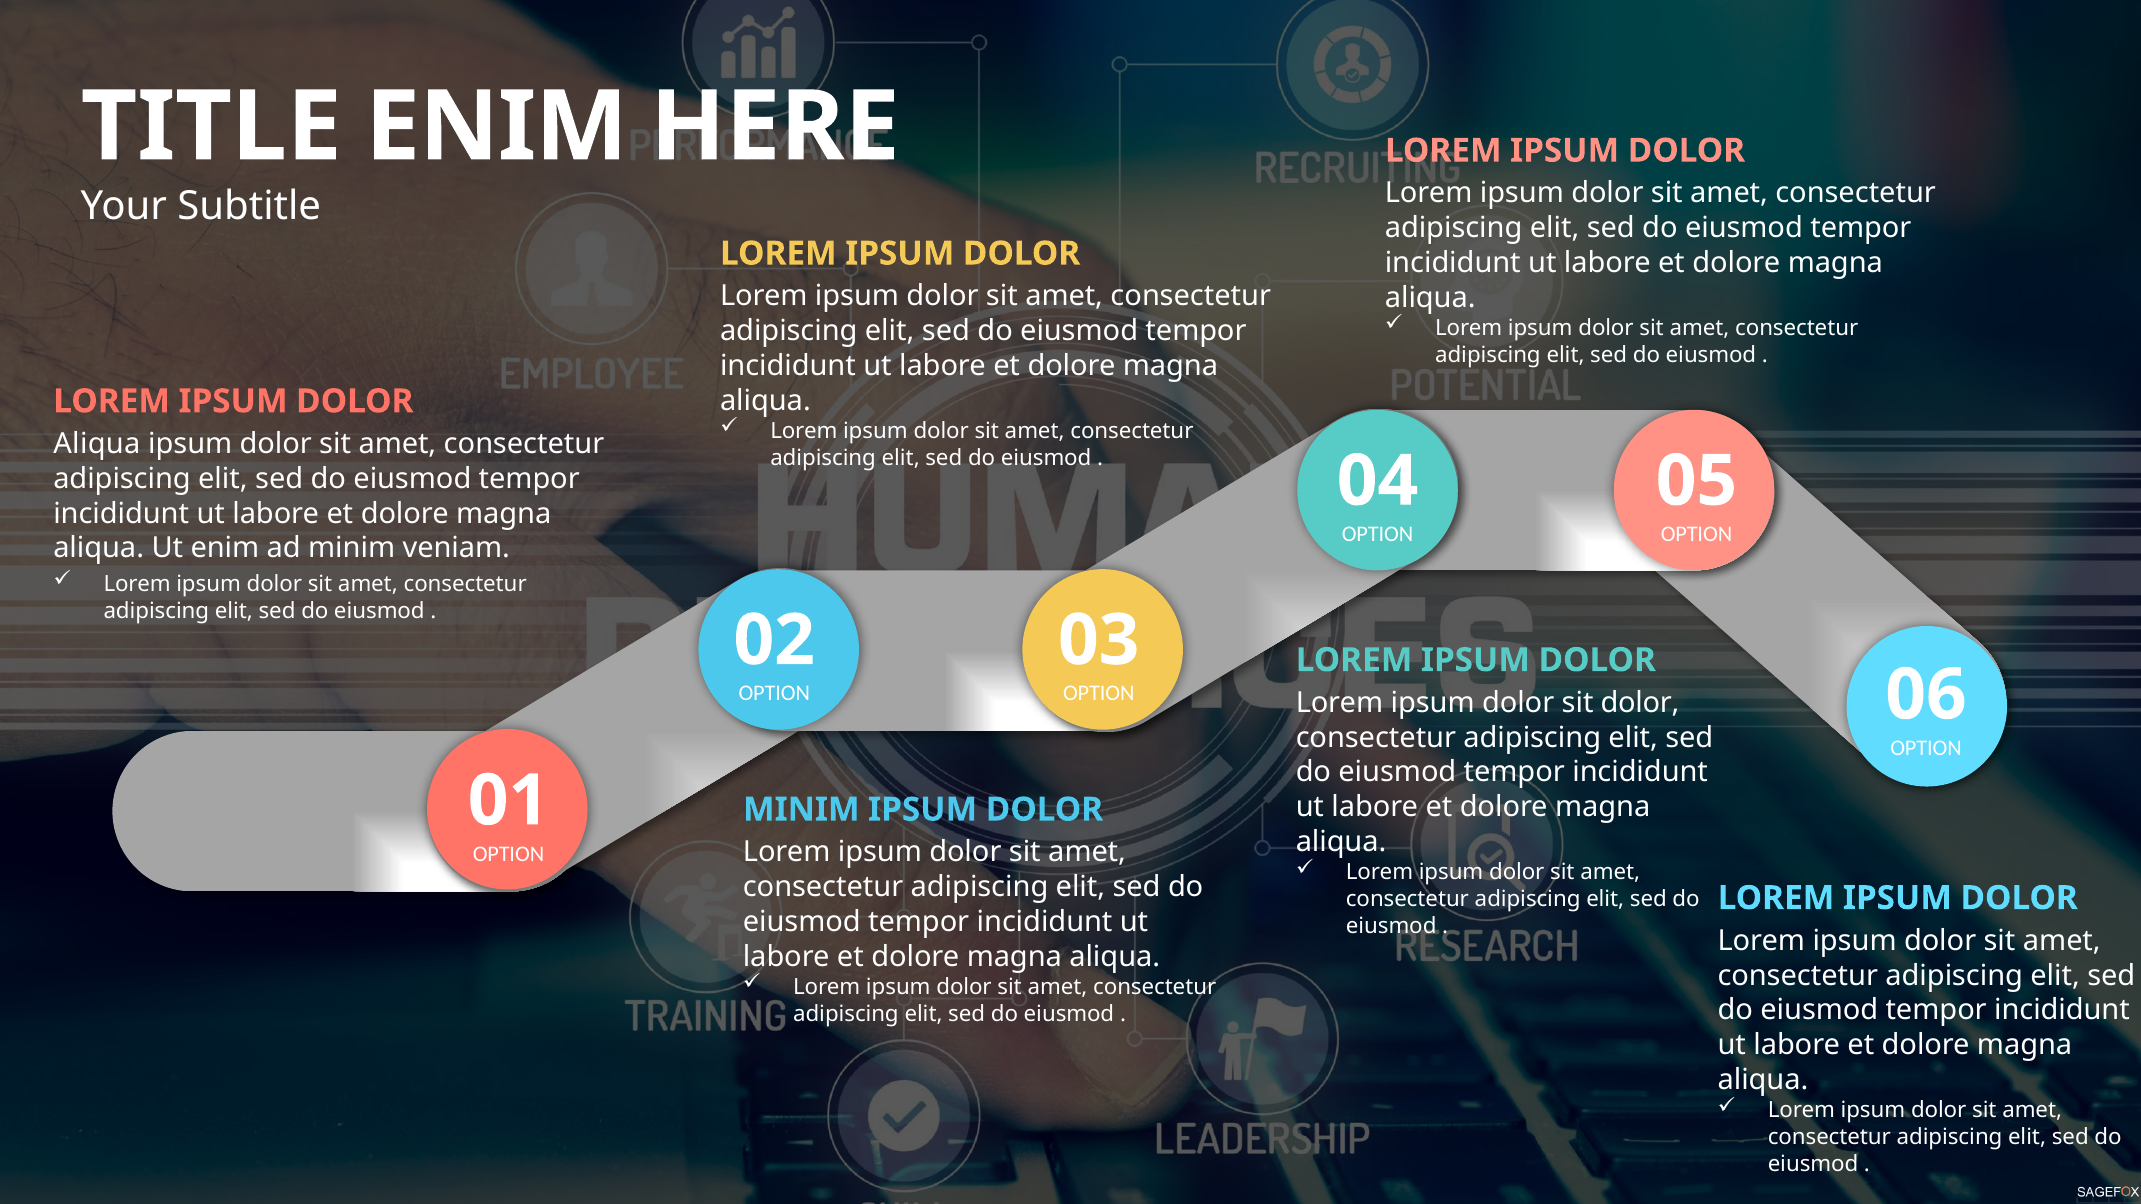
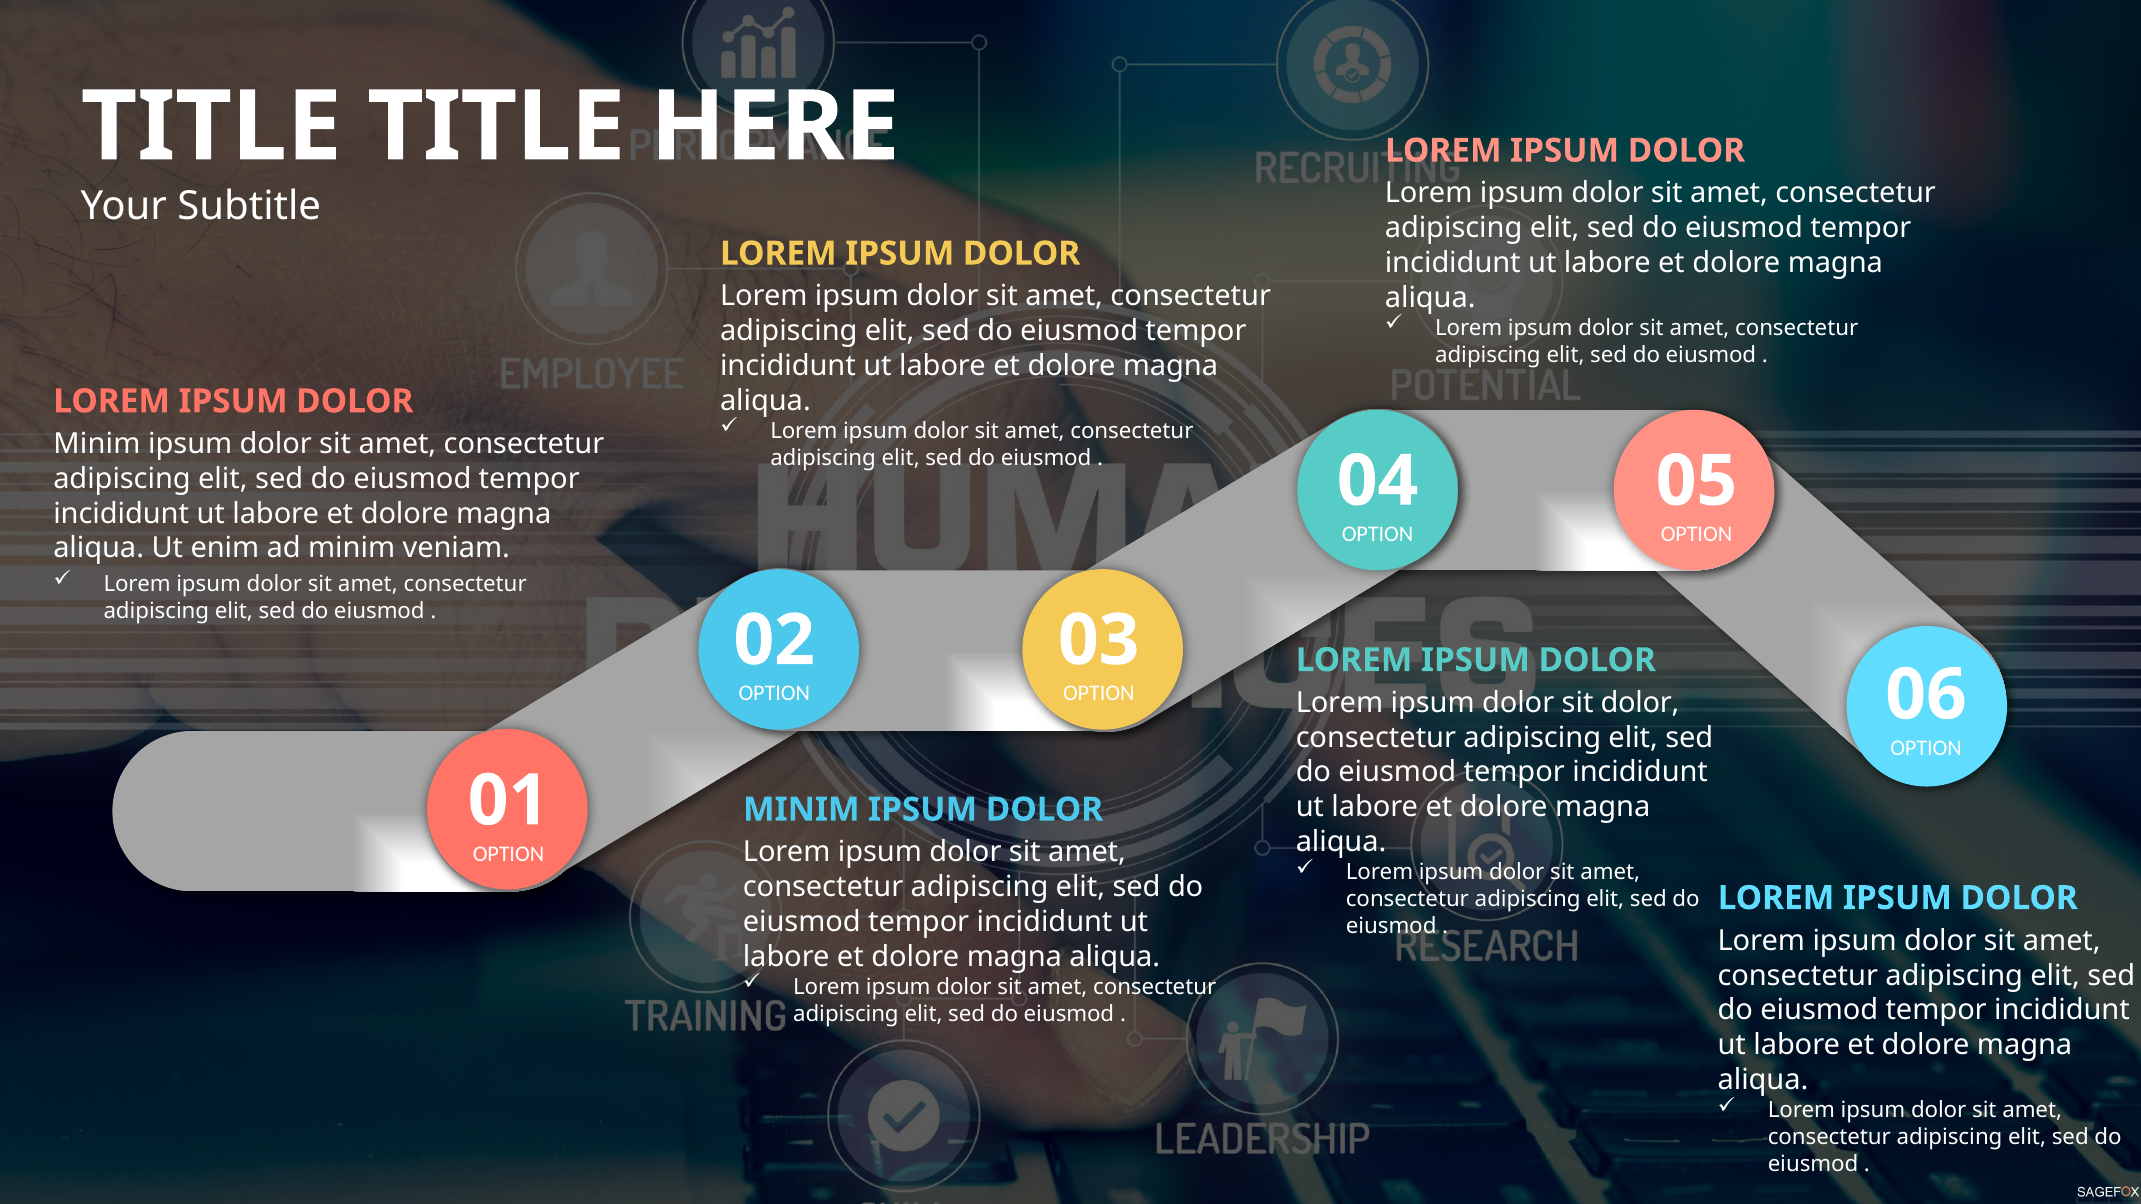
ENIM: ENIM -> TITLE (496, 127)
Aliqua: Aliqua -> Minim (97, 444)
